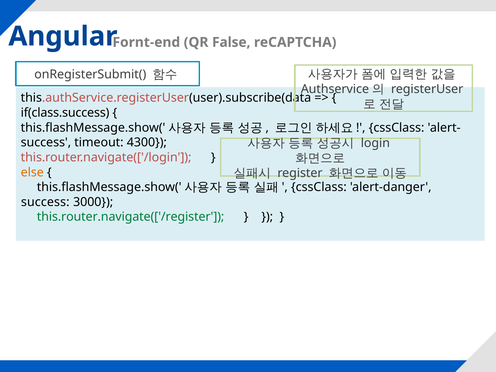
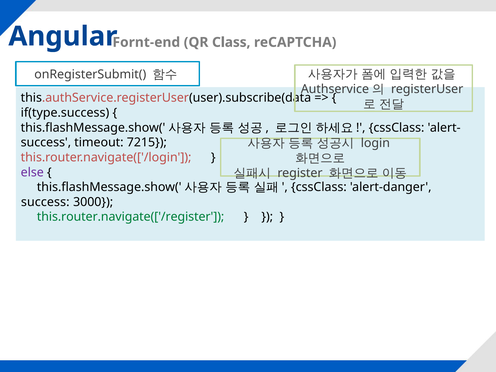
False: False -> Class (231, 42)
if(class.success: if(class.success -> if(type.success (65, 113)
4300: 4300 -> 7215 (147, 143)
else colour: orange -> purple (32, 172)
